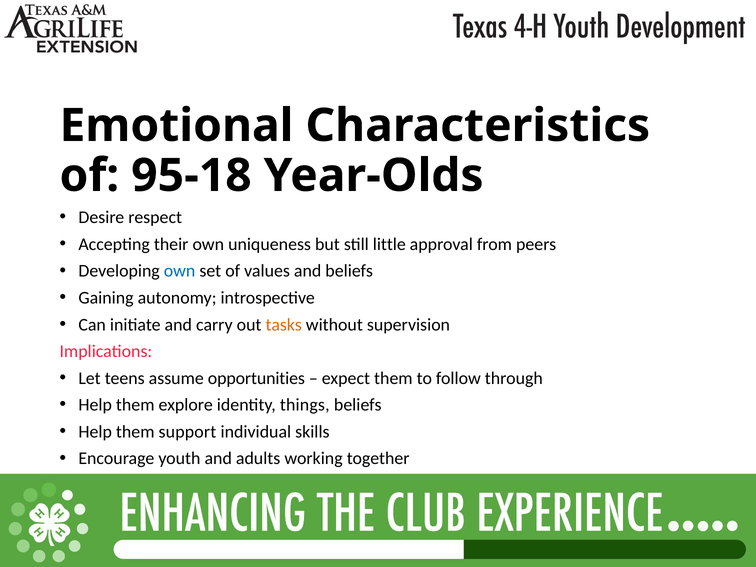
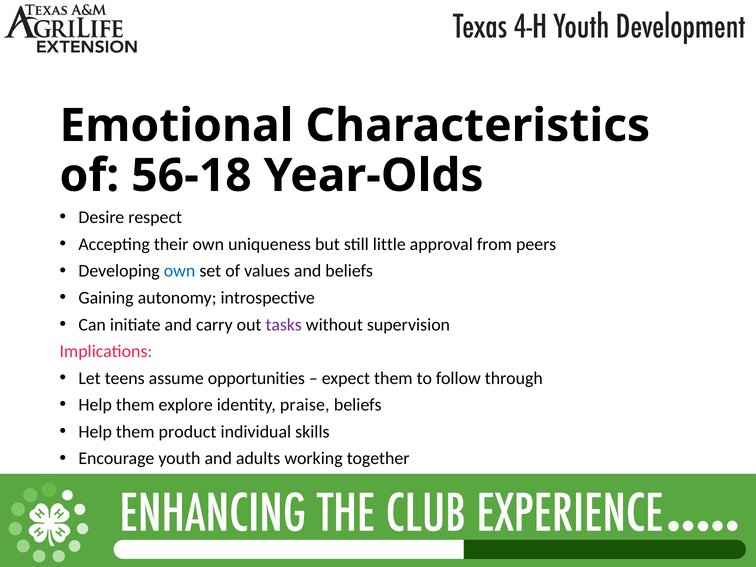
95-18: 95-18 -> 56-18 (191, 176)
tasks colour: orange -> purple (284, 325)
things: things -> praise (305, 405)
support: support -> product (187, 432)
